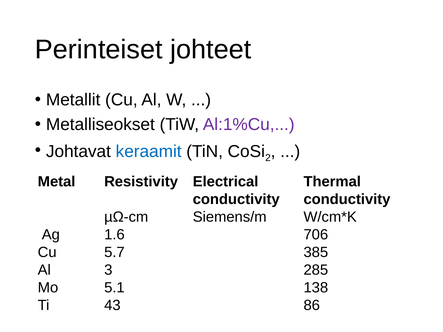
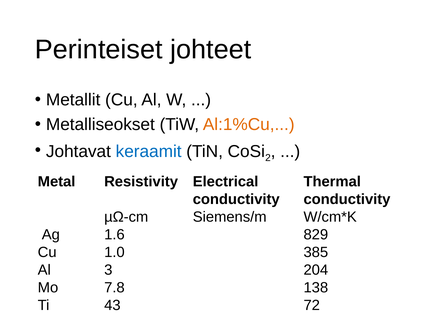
Al:1%Cu colour: purple -> orange (249, 125)
706: 706 -> 829 (316, 235)
5.7: 5.7 -> 1.0 (114, 252)
285: 285 -> 204 (316, 270)
5.1: 5.1 -> 7.8 (114, 288)
86: 86 -> 72 (312, 306)
